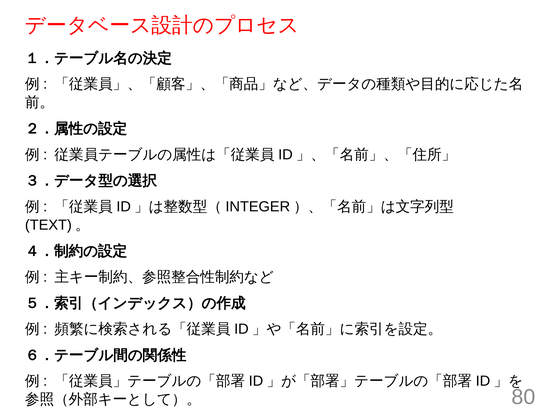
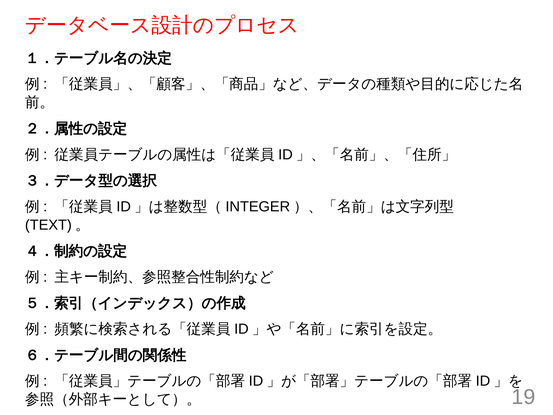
80: 80 -> 19 (523, 397)
